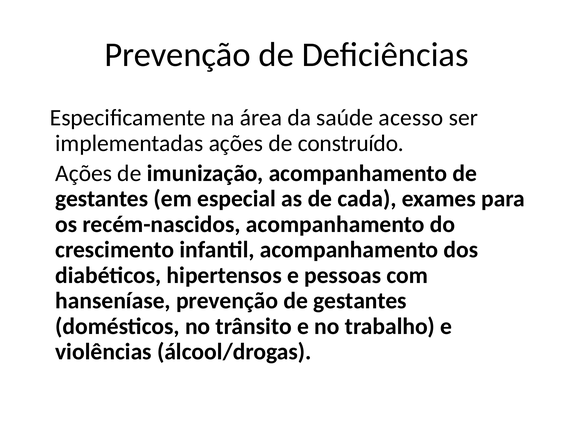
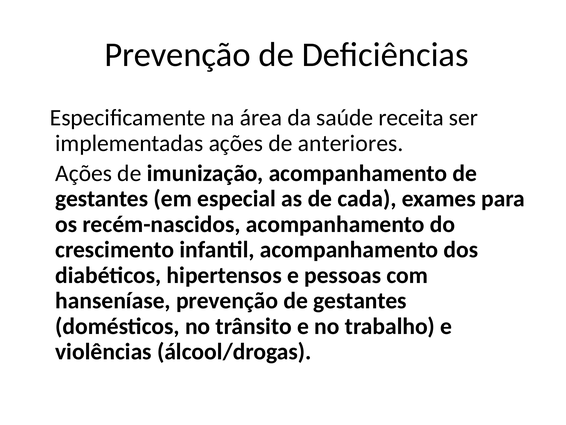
acesso: acesso -> receita (411, 118)
construído: construído -> anteriores (351, 143)
